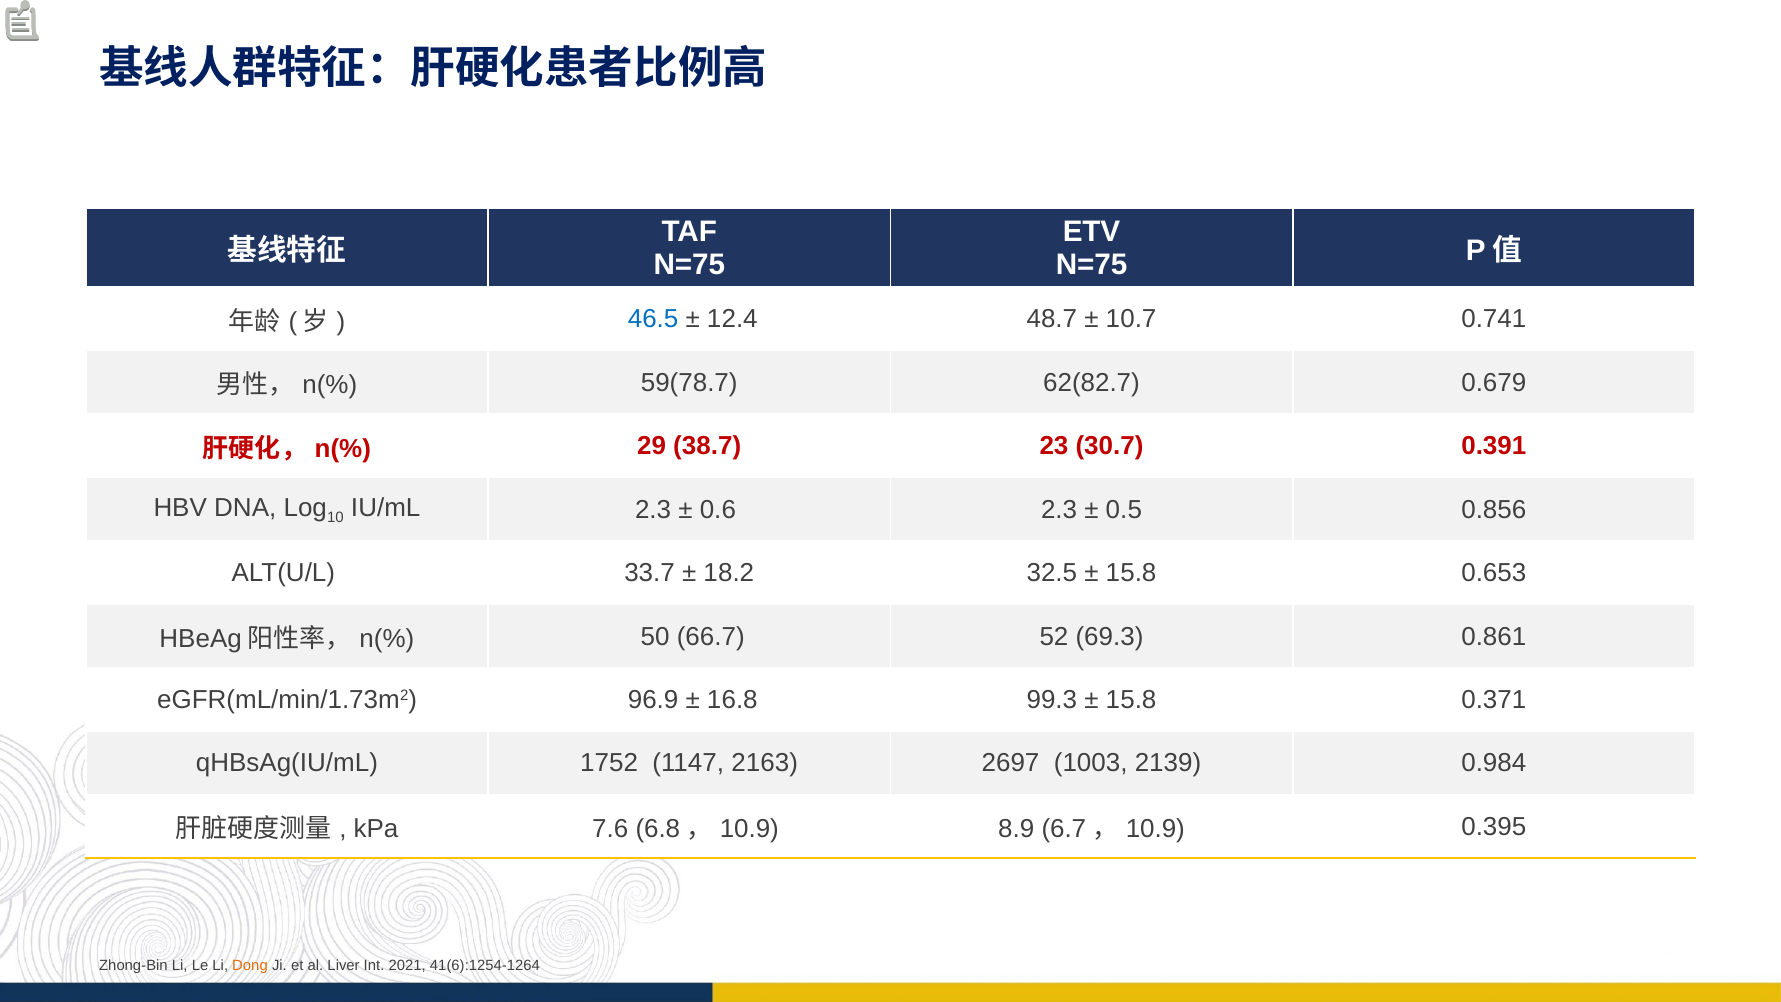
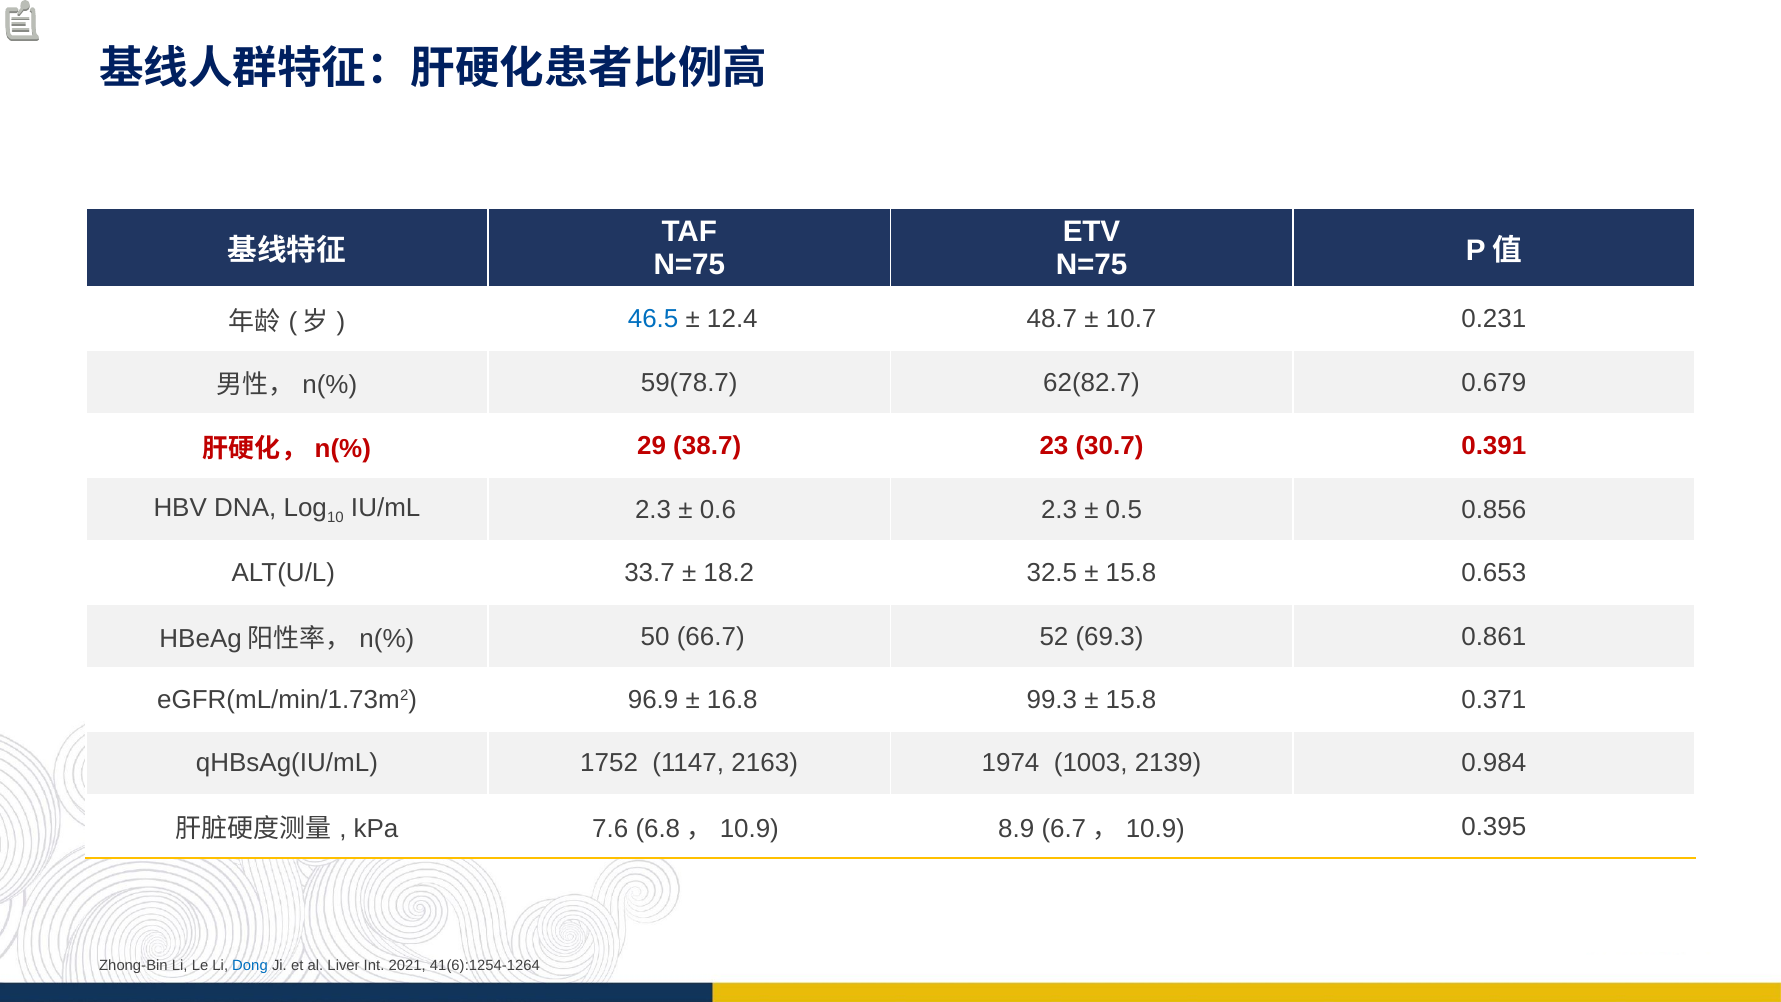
0.741: 0.741 -> 0.231 (1494, 319)
2697: 2697 -> 1974 (1011, 763)
Dong colour: orange -> blue (250, 966)
